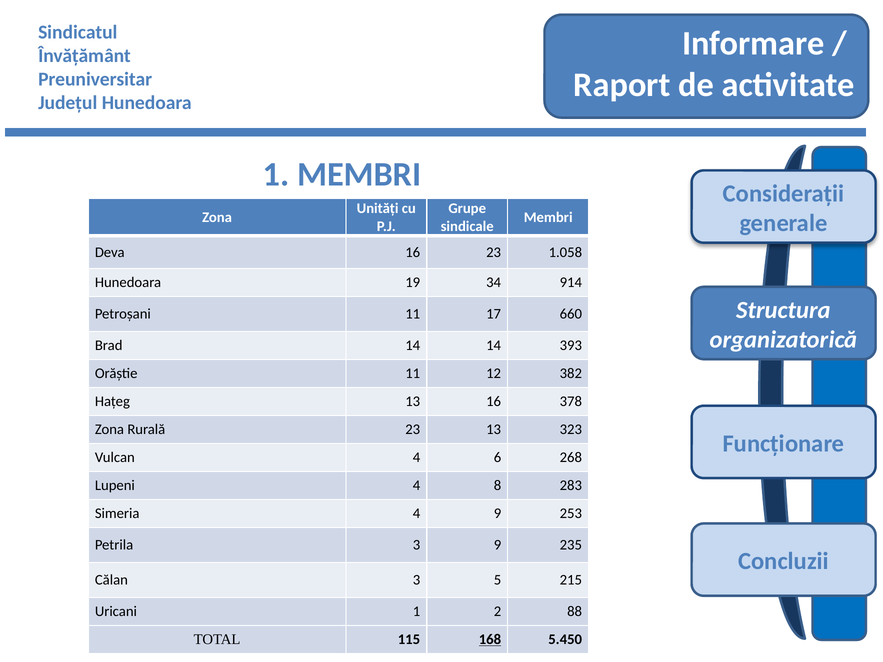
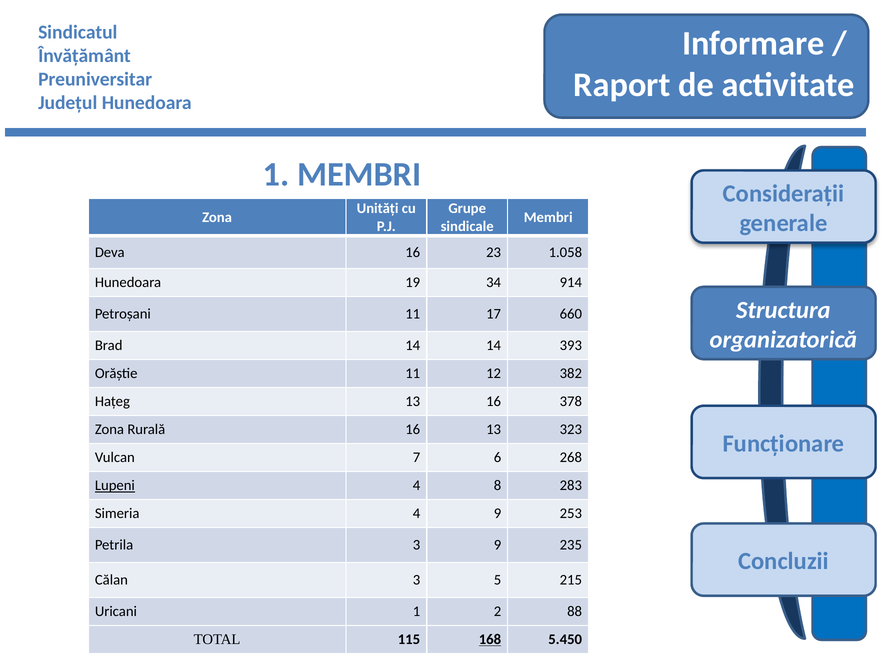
Rurală 23: 23 -> 16 (413, 430)
Vulcan 4: 4 -> 7 (417, 458)
Lupeni underline: none -> present (115, 486)
